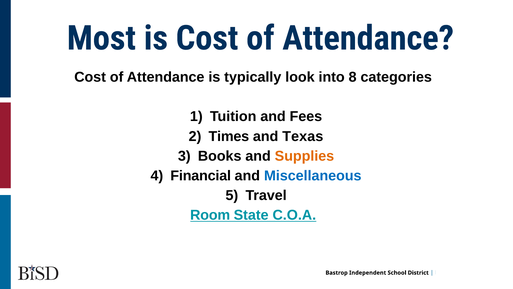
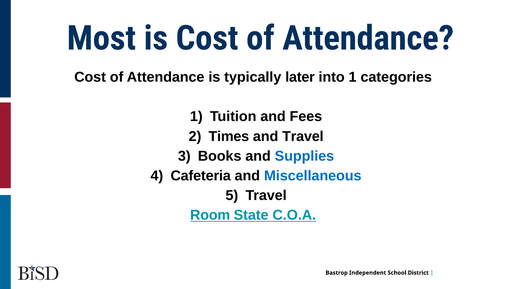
look: look -> later (300, 77)
into 8: 8 -> 1 (353, 77)
and Texas: Texas -> Travel (303, 136)
Supplies colour: orange -> blue (304, 156)
Financial: Financial -> Cafeteria (201, 175)
